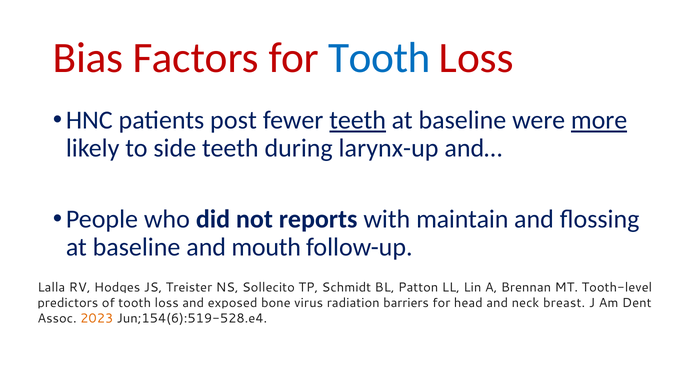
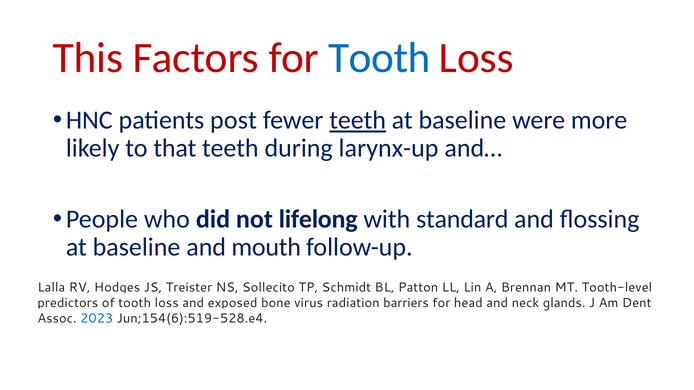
Bias: Bias -> This (88, 58)
more underline: present -> none (599, 120)
side: side -> that (175, 149)
reports: reports -> lifelong (318, 219)
maintain: maintain -> standard (462, 219)
breast: breast -> glands (564, 303)
2023 colour: orange -> blue (97, 319)
